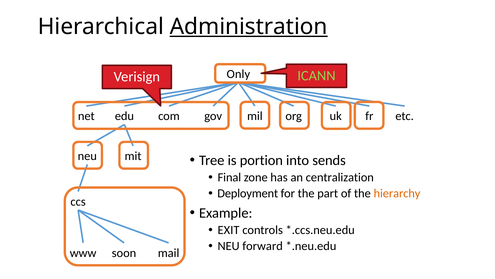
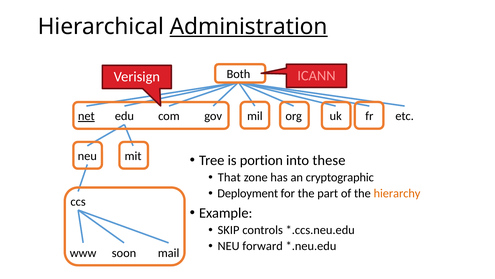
Only: Only -> Both (238, 74)
ICANN colour: light green -> pink (316, 76)
net underline: none -> present (86, 116)
sends: sends -> these (329, 160)
Final: Final -> That (229, 177)
centralization: centralization -> cryptographic (340, 177)
EXIT: EXIT -> SKIP (229, 230)
